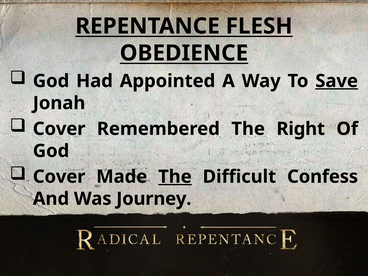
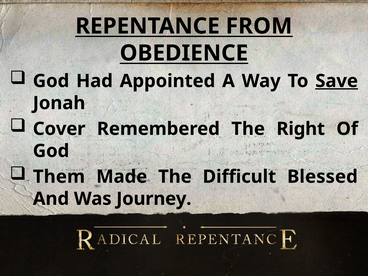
FLESH: FLESH -> FROM (259, 26)
Cover: Cover -> Them (59, 177)
The underline: present -> none (175, 177)
Confess: Confess -> Blessed (322, 177)
